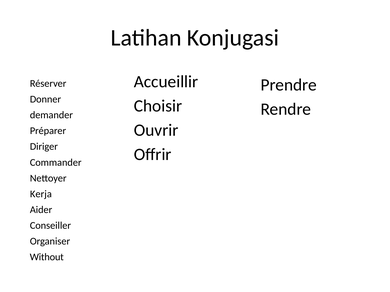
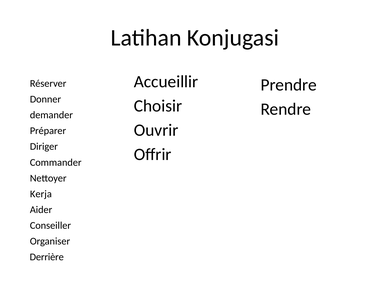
Without: Without -> Derrière (47, 258)
